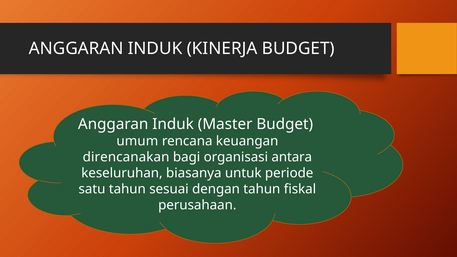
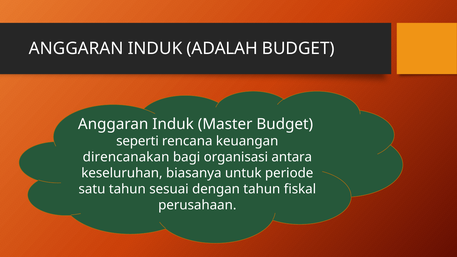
KINERJA: KINERJA -> ADALAH (222, 48)
umum: umum -> seperti (137, 141)
